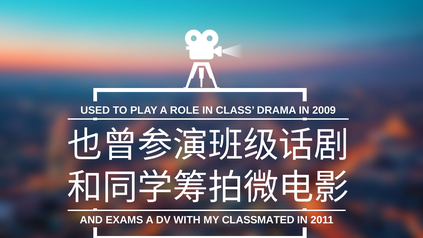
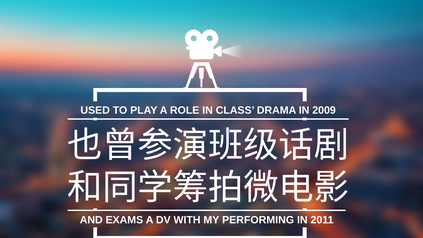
CLASSMATED: CLASSMATED -> PERFORMING (258, 220)
